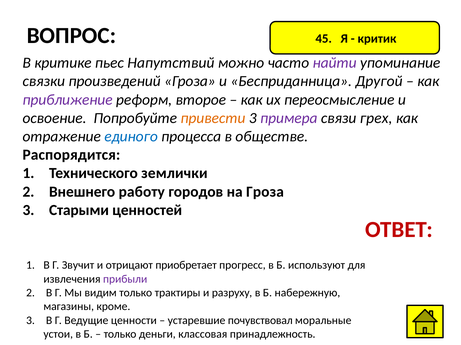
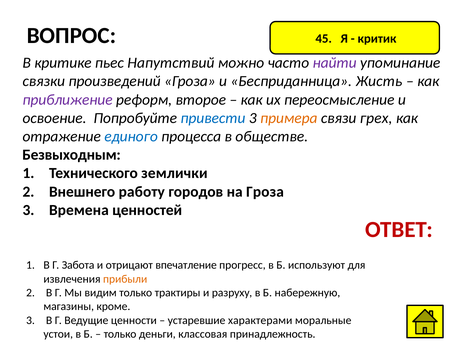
Другой: Другой -> Жисть (379, 81)
привести colour: orange -> blue (213, 118)
примера colour: purple -> orange (289, 118)
Распорядится: Распорядится -> Безвыходным (72, 155)
Старыми: Старыми -> Времена (79, 210)
Звучит: Звучит -> Забота (78, 266)
приобретает: приобретает -> впечатление (186, 266)
прибыли colour: purple -> orange (125, 280)
почувствовал: почувствовал -> характерами (260, 321)
